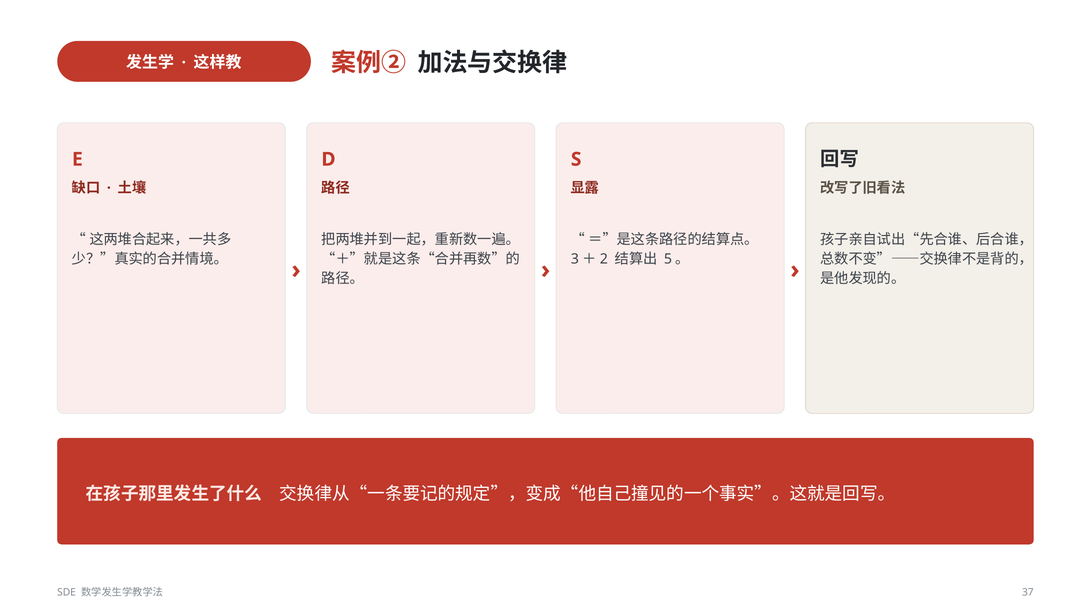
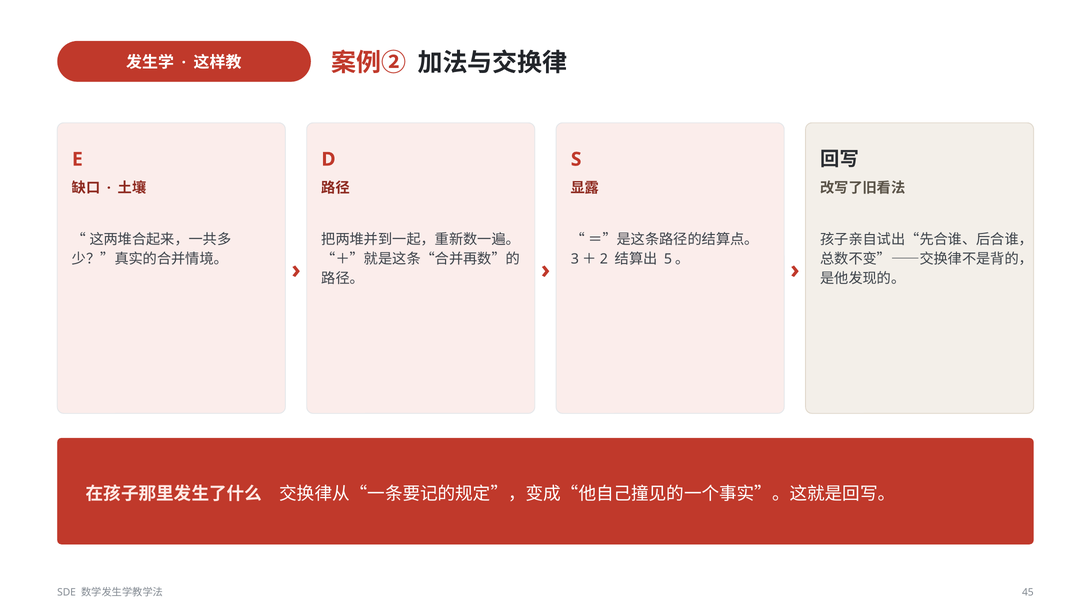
37: 37 -> 45 (1028, 592)
